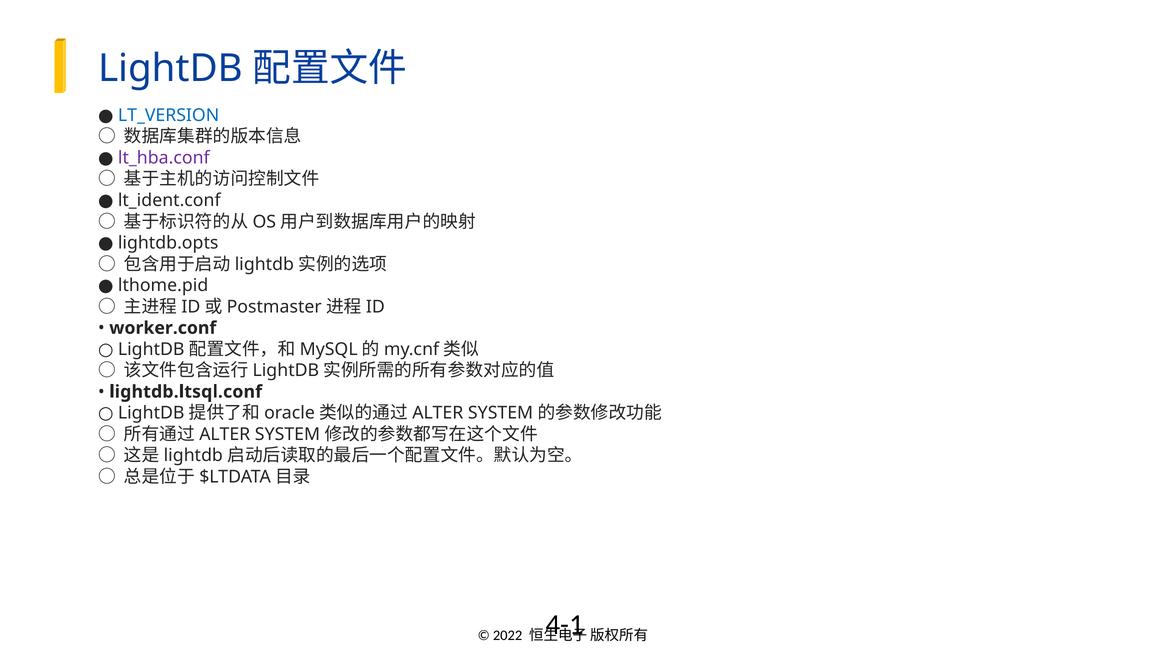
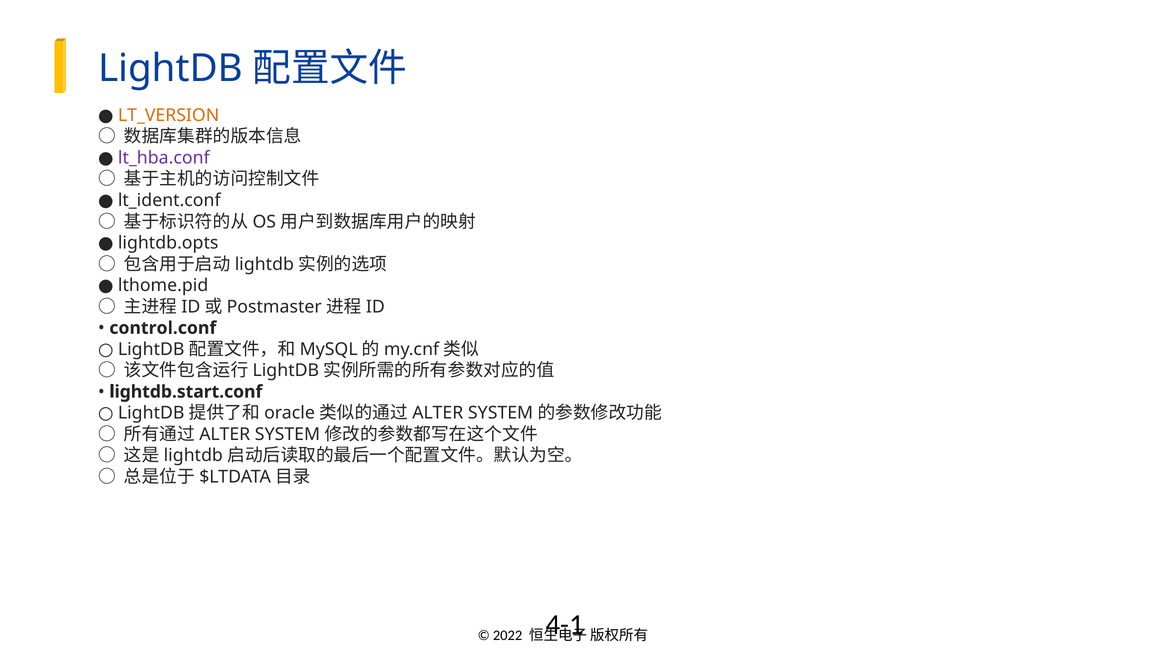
LT_VERSION colour: blue -> orange (169, 115)
worker.conf: worker.conf -> control.conf (163, 328)
lightdb.ltsql.conf: lightdb.ltsql.conf -> lightdb.start.conf (186, 392)
